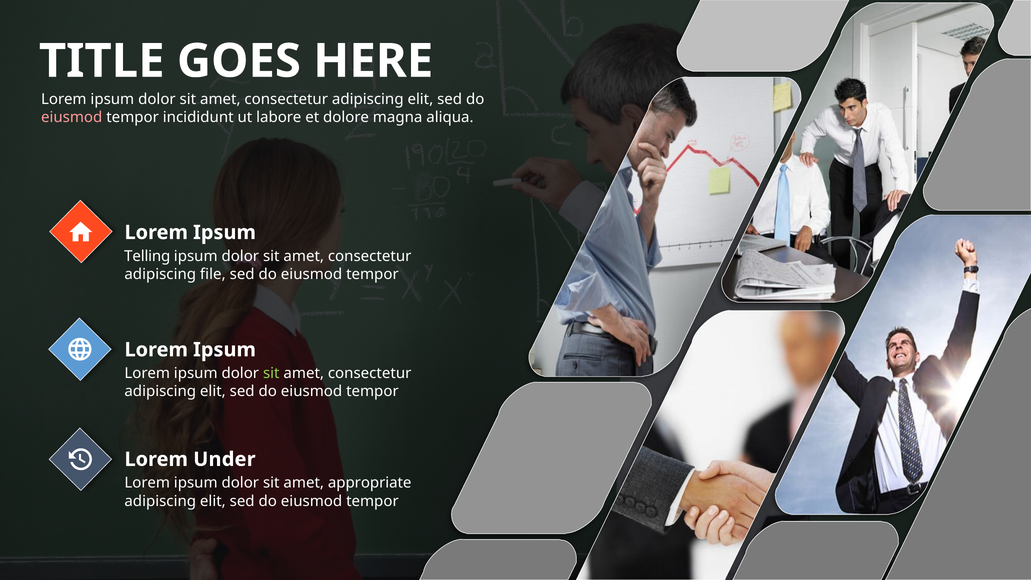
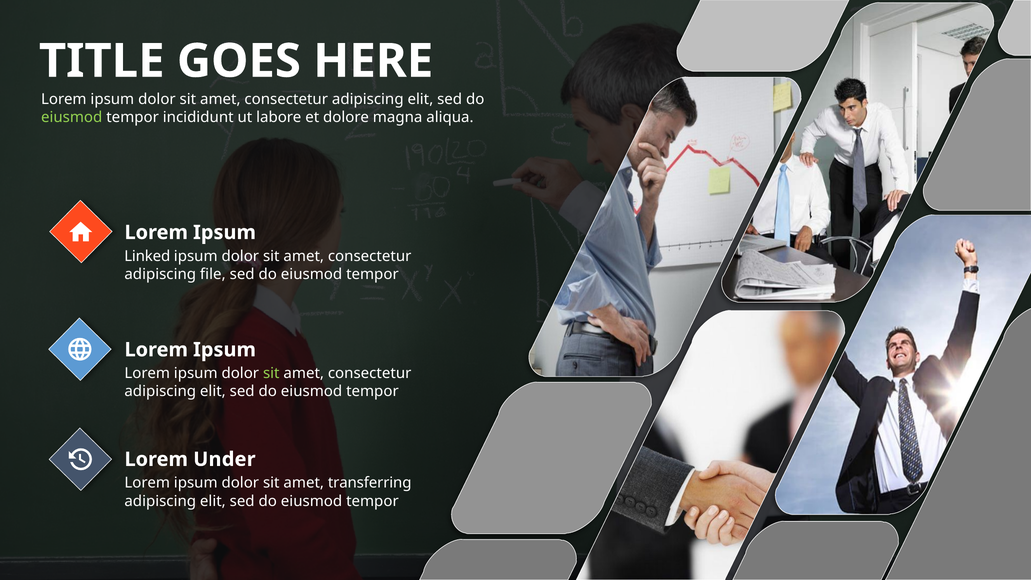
eiusmod colour: pink -> light green (72, 118)
Telling: Telling -> Linked (147, 256)
appropriate: appropriate -> transferring (370, 483)
